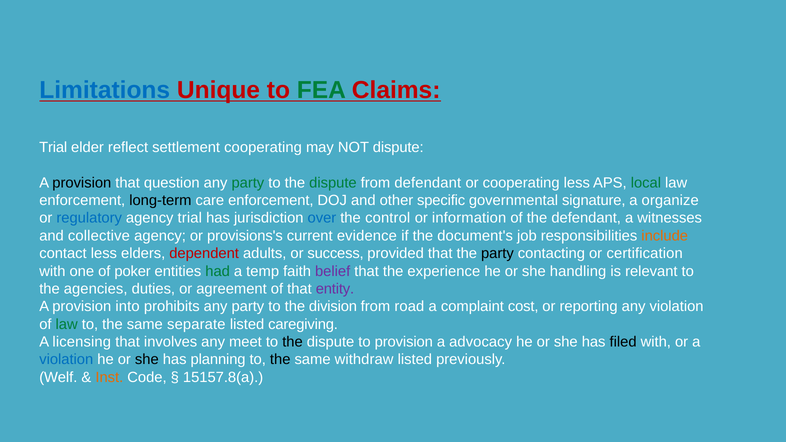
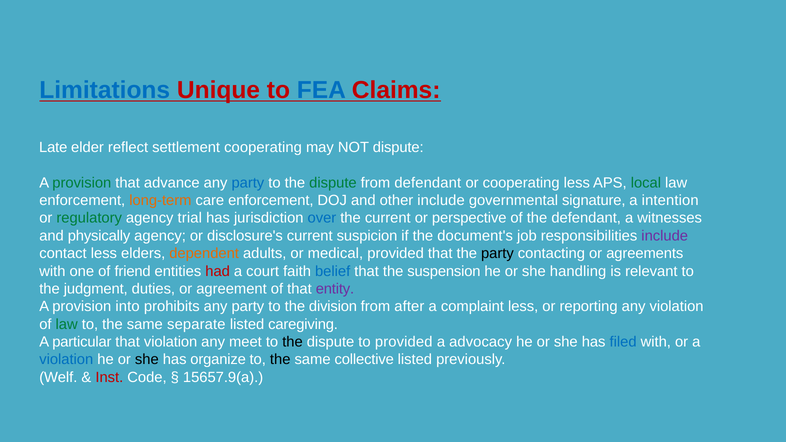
FEA colour: green -> blue (321, 90)
Trial: Trial -> Late (53, 147)
provision colour: black -> green (82, 183)
question: question -> advance (172, 183)
party colour: green -> blue (248, 183)
long-term colour: black -> orange (160, 200)
other specific: specific -> include (441, 200)
organize: organize -> intention (670, 200)
regulatory colour: blue -> green (89, 218)
the control: control -> current (388, 218)
information: information -> perspective (469, 218)
collective: collective -> physically (99, 236)
provisions's: provisions's -> disclosure's (245, 236)
evidence: evidence -> suspicion (367, 236)
include colour: orange -> purple (665, 236)
dependent colour: red -> orange (204, 254)
success: success -> medical (335, 254)
certification: certification -> agreements (645, 254)
poker: poker -> friend (133, 271)
had colour: green -> red (218, 271)
temp: temp -> court (263, 271)
belief colour: purple -> blue (333, 271)
experience: experience -> suspension (444, 271)
agencies: agencies -> judgment (96, 289)
road: road -> after (409, 307)
complaint cost: cost -> less (523, 307)
licensing: licensing -> particular (82, 342)
that involves: involves -> violation (171, 342)
to provision: provision -> provided (404, 342)
filed colour: black -> blue (623, 342)
planning: planning -> organize (218, 360)
withdraw: withdraw -> collective (364, 360)
Inst colour: orange -> red (109, 377)
15157.8(a: 15157.8(a -> 15657.9(a (223, 377)
